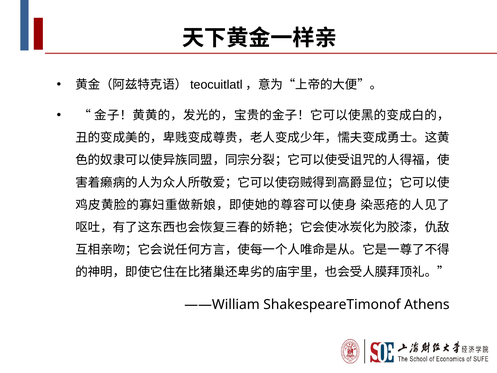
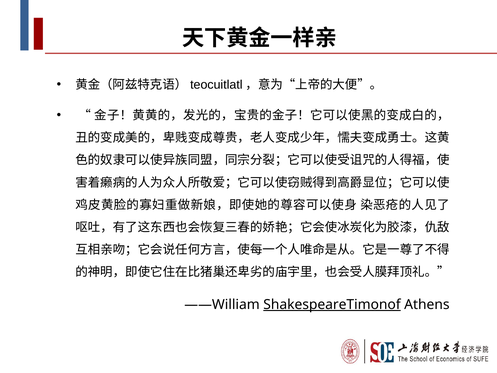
ShakespeareTimonof underline: none -> present (332, 304)
